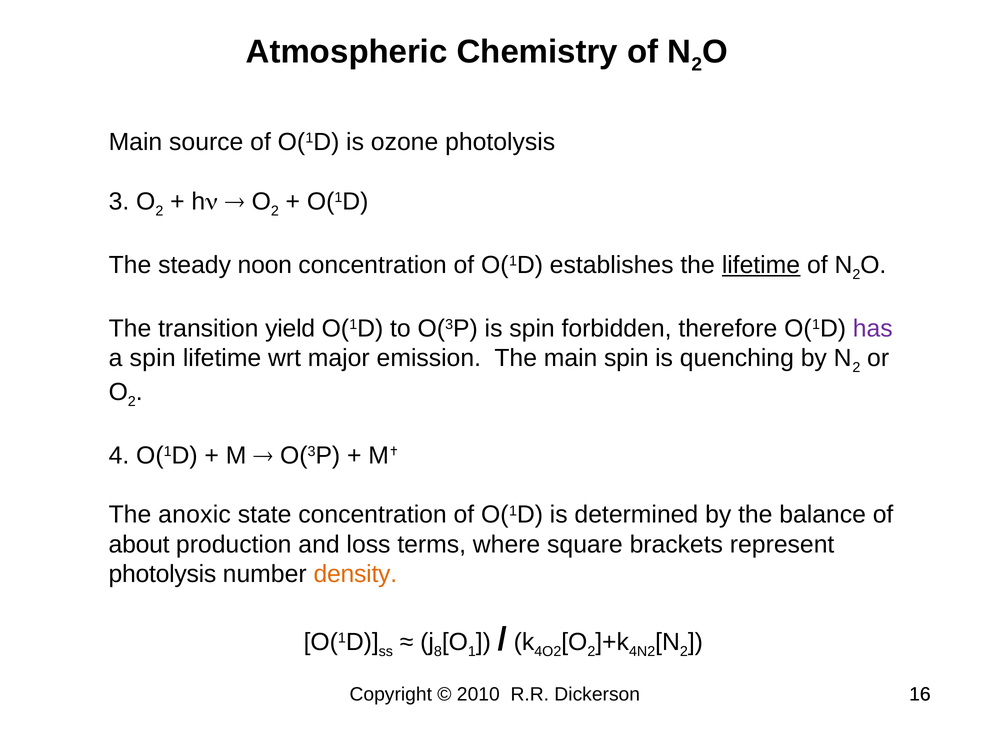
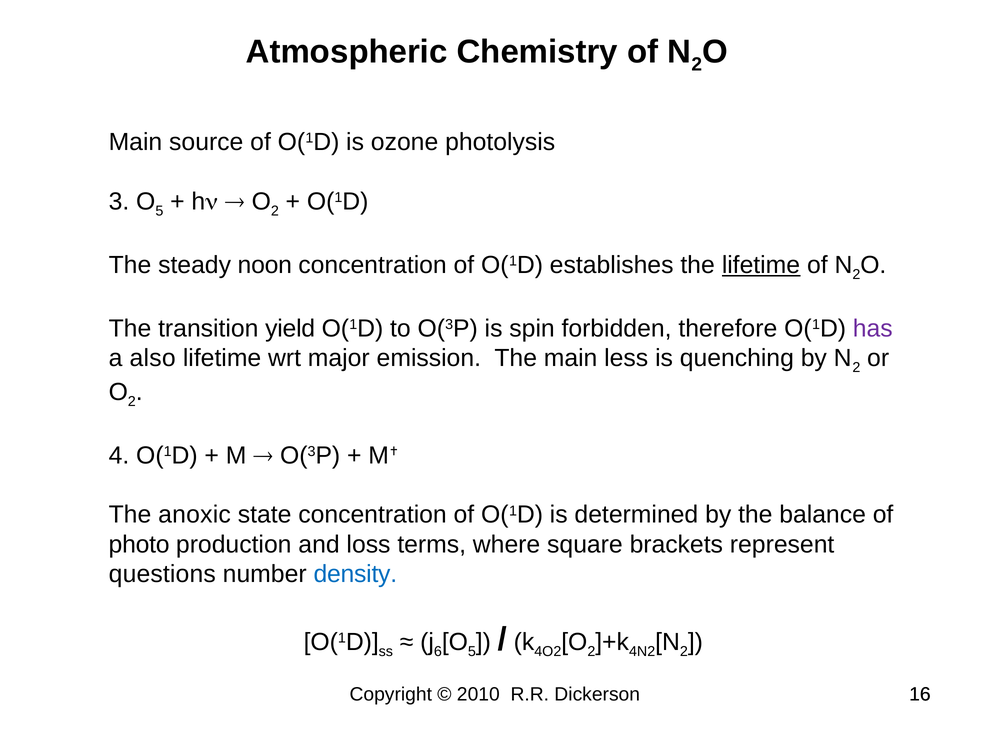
2: 2 -> 5 (159, 211)
a spin: spin -> also (153, 358)
main spin: spin -> less (626, 358)
about: about -> photo (139, 544)
photolysis: photolysis -> questions (162, 574)
density colour: orange -> blue (355, 574)
8: 8 -> 6 (438, 651)
1: 1 -> 5 (472, 651)
